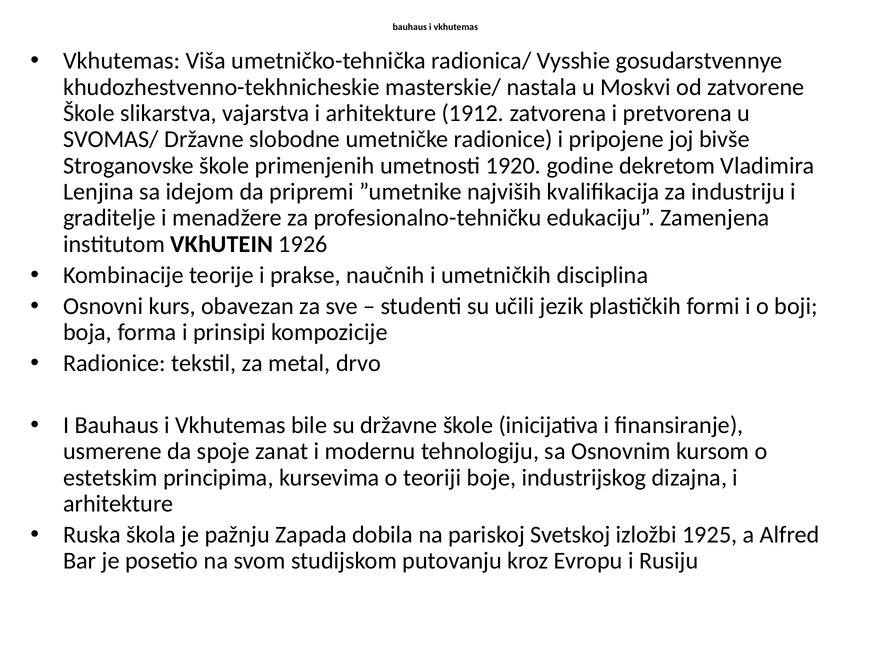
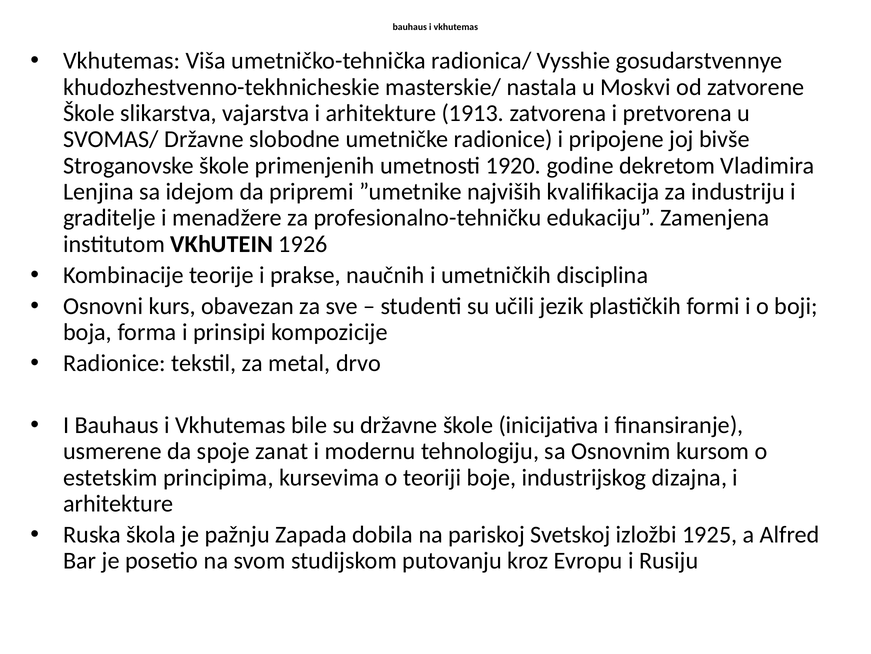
1912: 1912 -> 1913 (473, 113)
